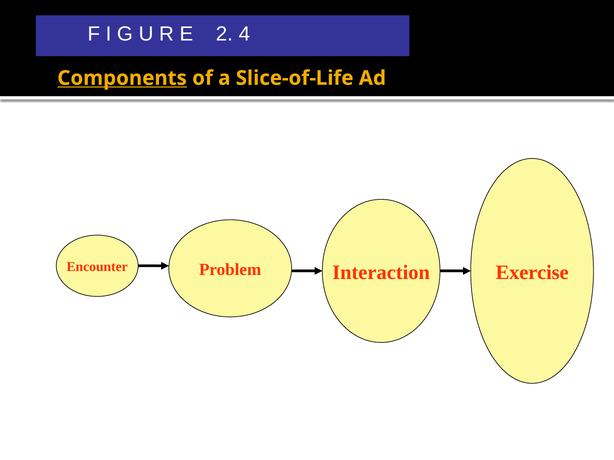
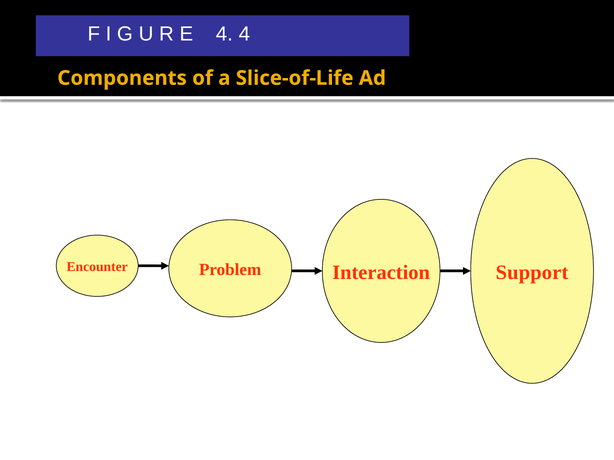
E 2: 2 -> 4 (224, 34)
Components underline: present -> none (122, 78)
Exercise: Exercise -> Support (532, 273)
